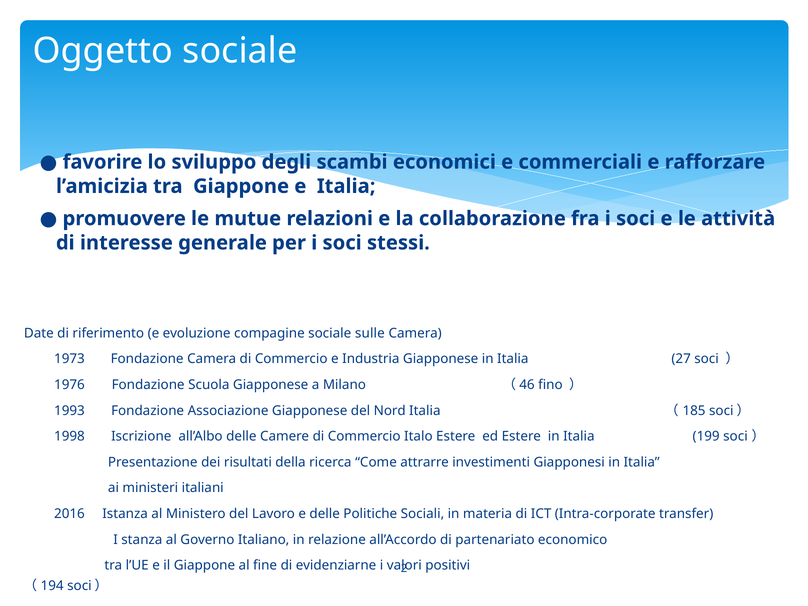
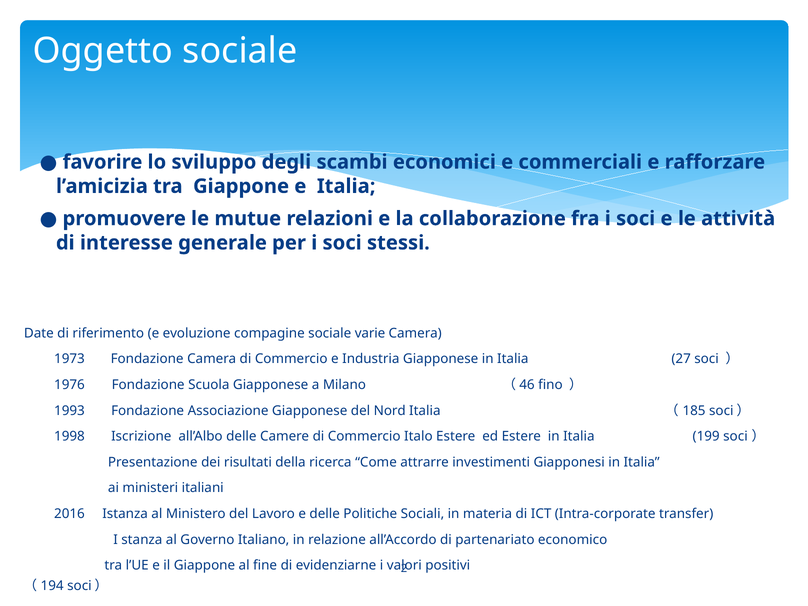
sulle: sulle -> varie (370, 333)
